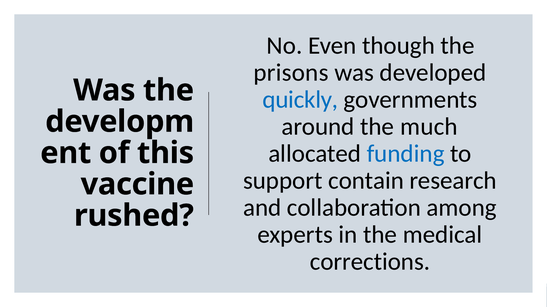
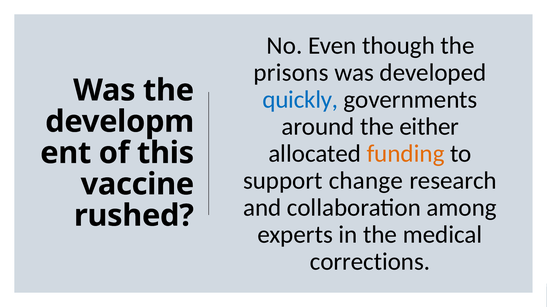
much: much -> either (429, 127)
funding colour: blue -> orange (406, 154)
contain: contain -> change (366, 181)
